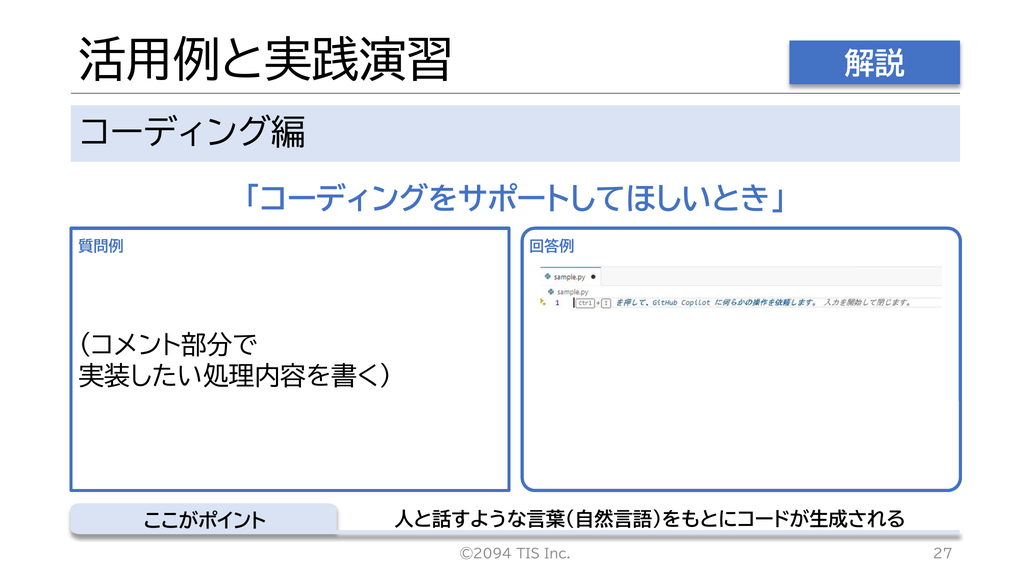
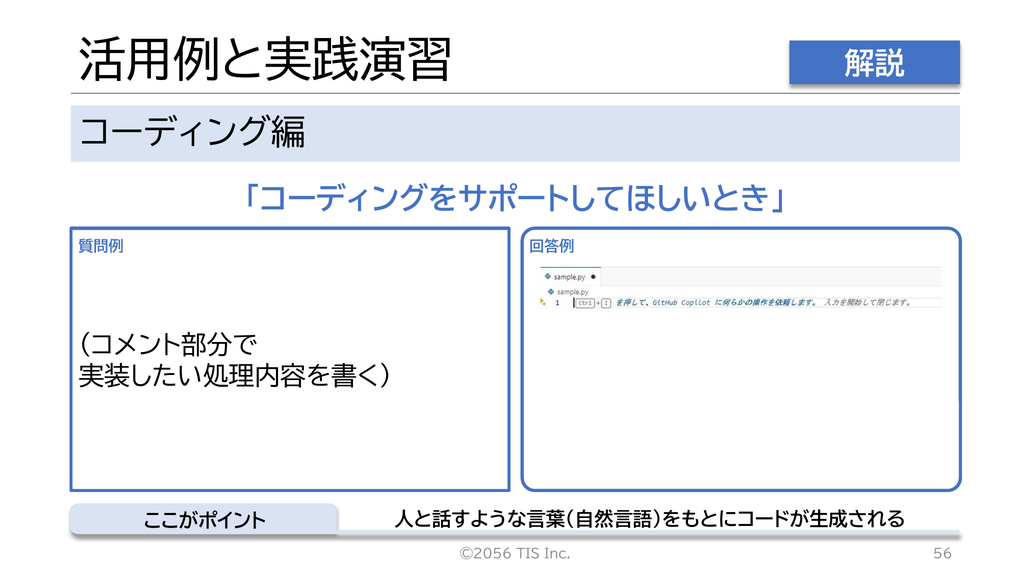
©2094: ©2094 -> ©2056 (486, 554)
27: 27 -> 56 (943, 554)
